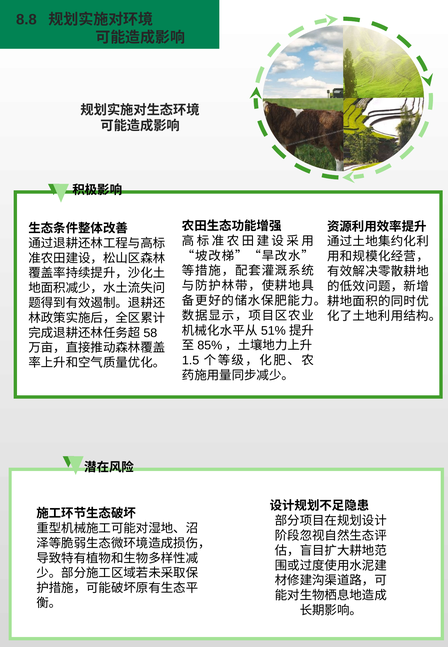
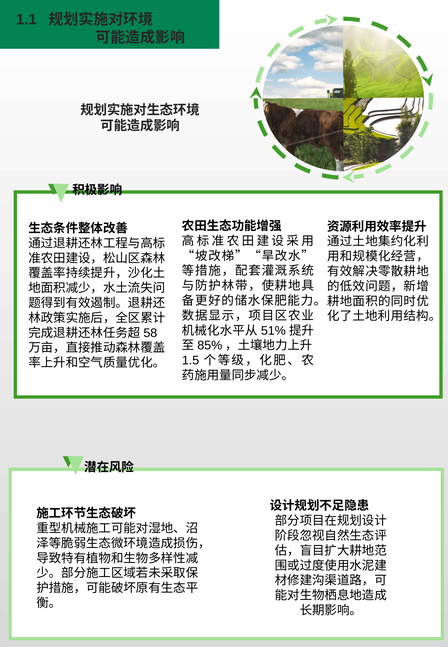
8.8: 8.8 -> 1.1 (26, 20)
